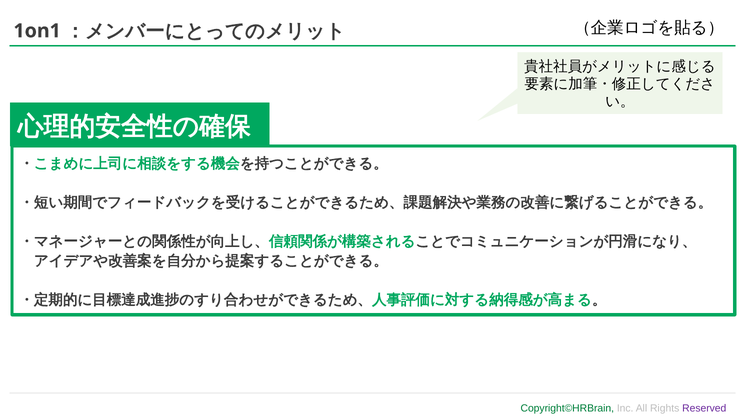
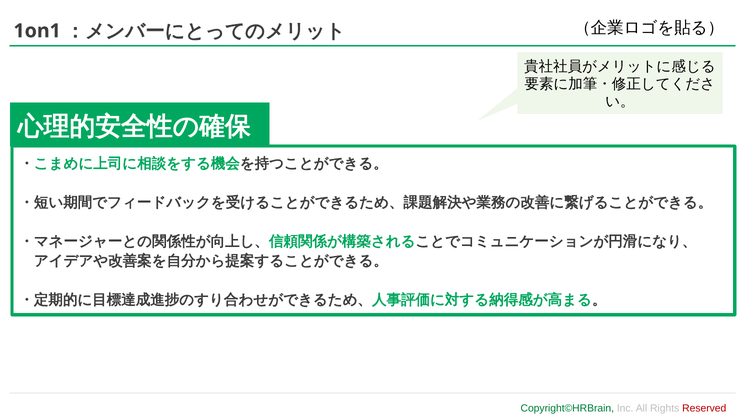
Reserved colour: purple -> red (704, 408)
